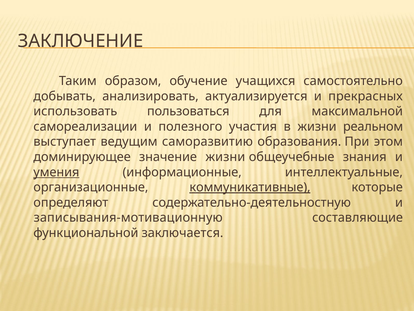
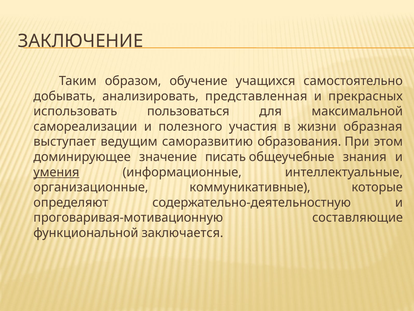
актуализируется: актуализируется -> представленная (256, 96)
реальном: реальном -> образная (373, 126)
значение жизни: жизни -> писать (225, 157)
коммуникативные underline: present -> none (250, 187)
записывания-мотивационную: записывания-мотивационную -> проговаривая-мотивационную (128, 217)
